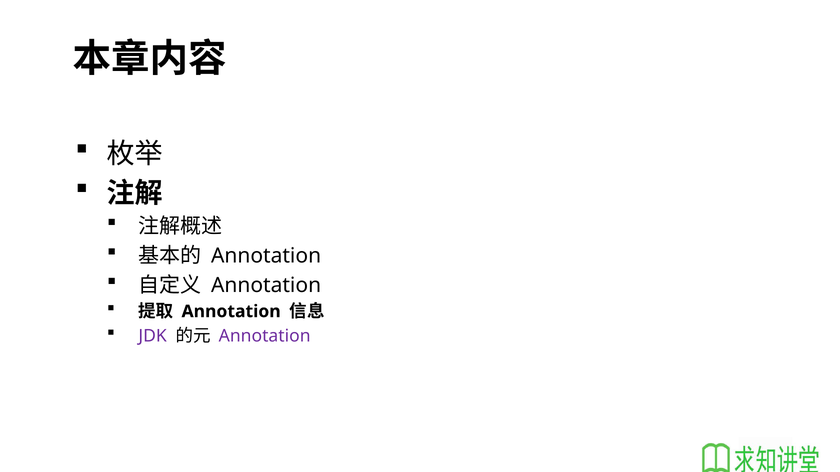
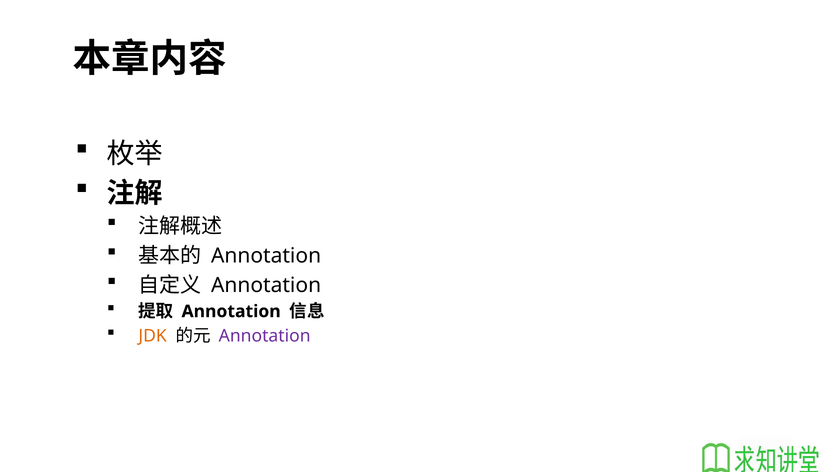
JDK colour: purple -> orange (153, 336)
